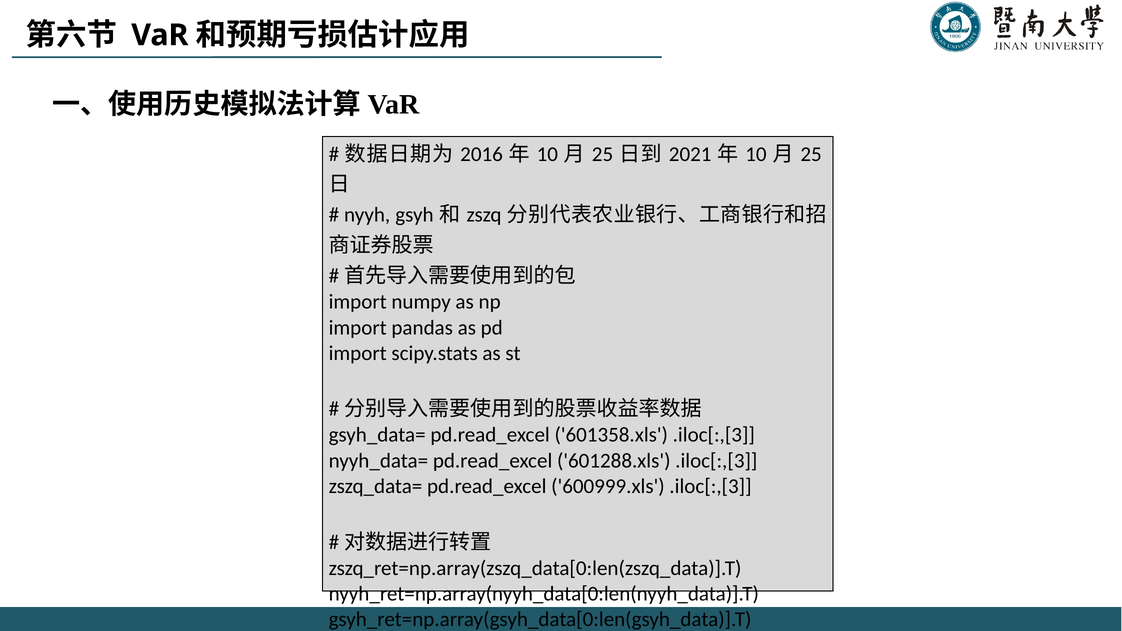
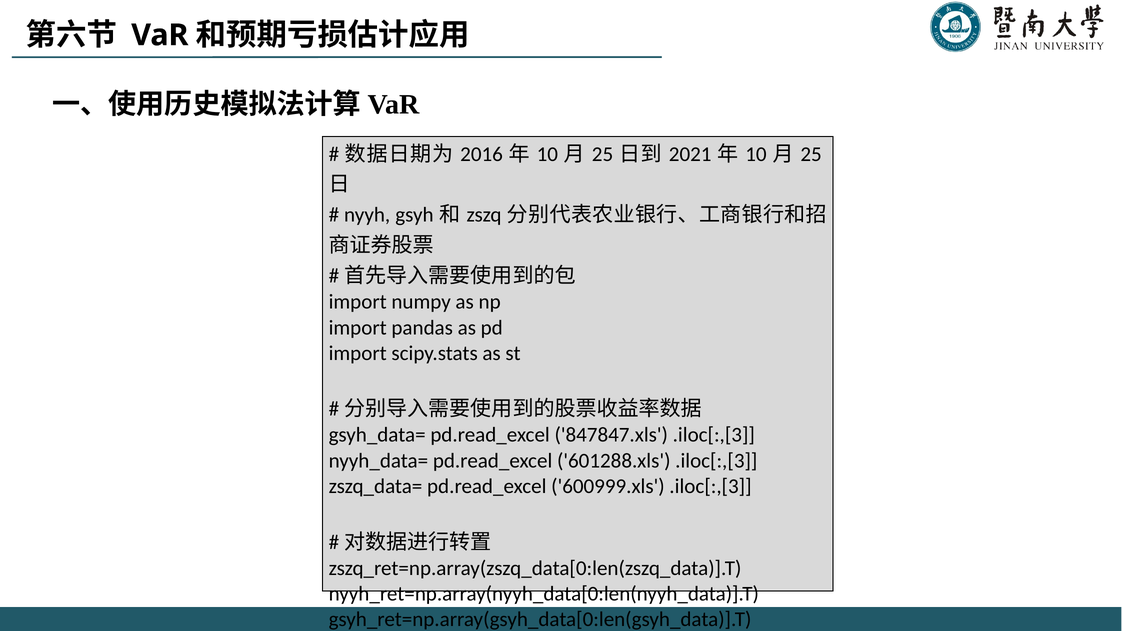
601358.xls: 601358.xls -> 847847.xls (611, 435)
